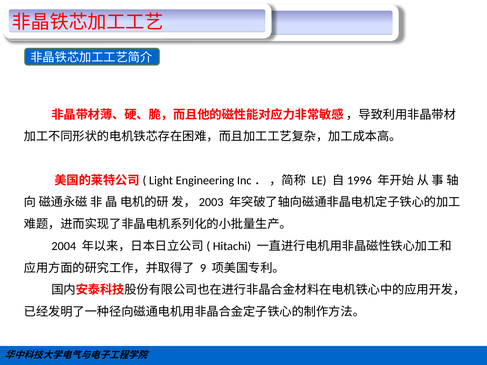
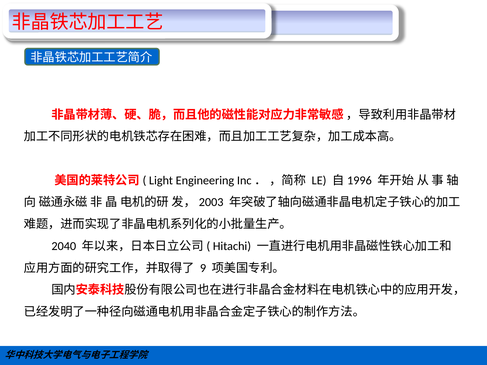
2004: 2004 -> 2040 (64, 246)
